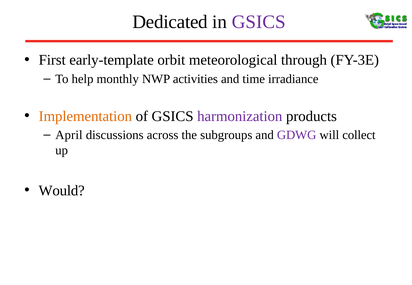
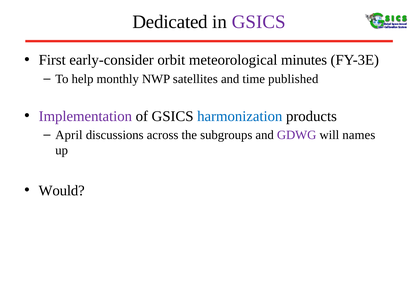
early-template: early-template -> early-consider (112, 60)
through: through -> minutes (304, 60)
activities: activities -> satellites (195, 79)
irradiance: irradiance -> published (293, 79)
Implementation colour: orange -> purple (85, 116)
harmonization colour: purple -> blue (240, 116)
collect: collect -> names (359, 135)
